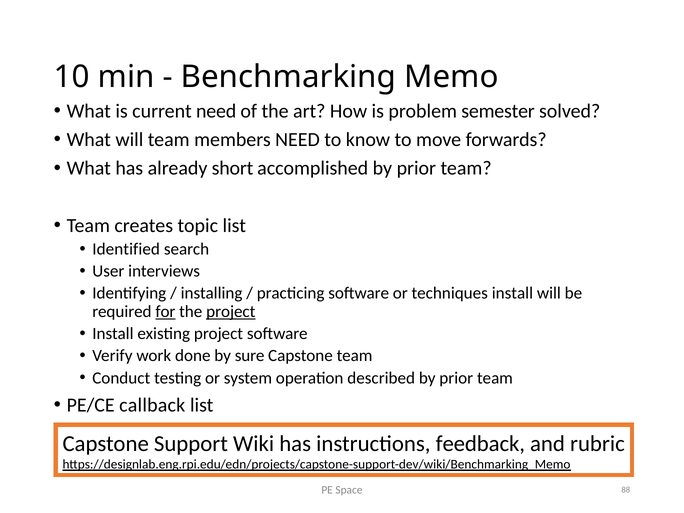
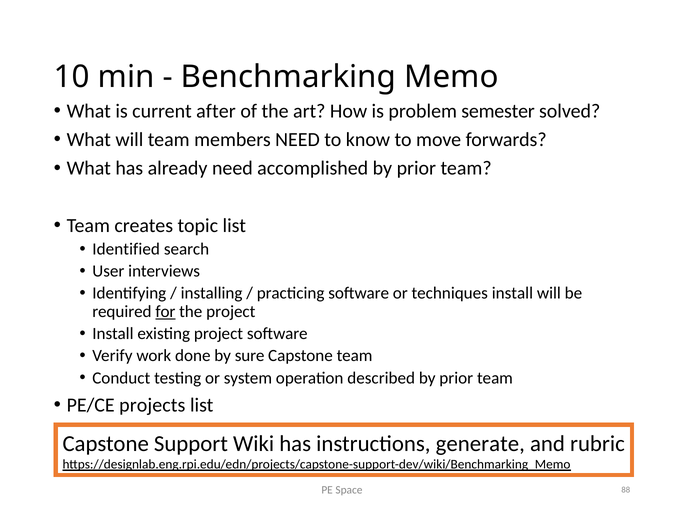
current need: need -> after (216, 111)
already short: short -> need (232, 168)
project underline: present -> none (231, 312)
callback: callback -> projects (152, 405)
feedback: feedback -> generate (480, 443)
